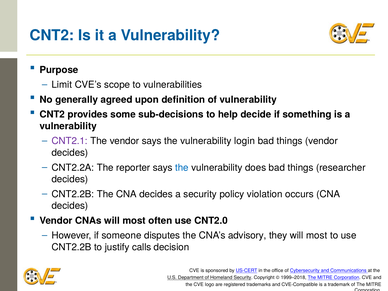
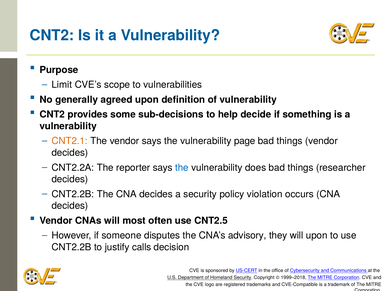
CNT2.1 colour: purple -> orange (70, 141)
login: login -> page (245, 141)
CNT2.0: CNT2.0 -> CNT2.5 (211, 221)
they will most: most -> upon (317, 235)
